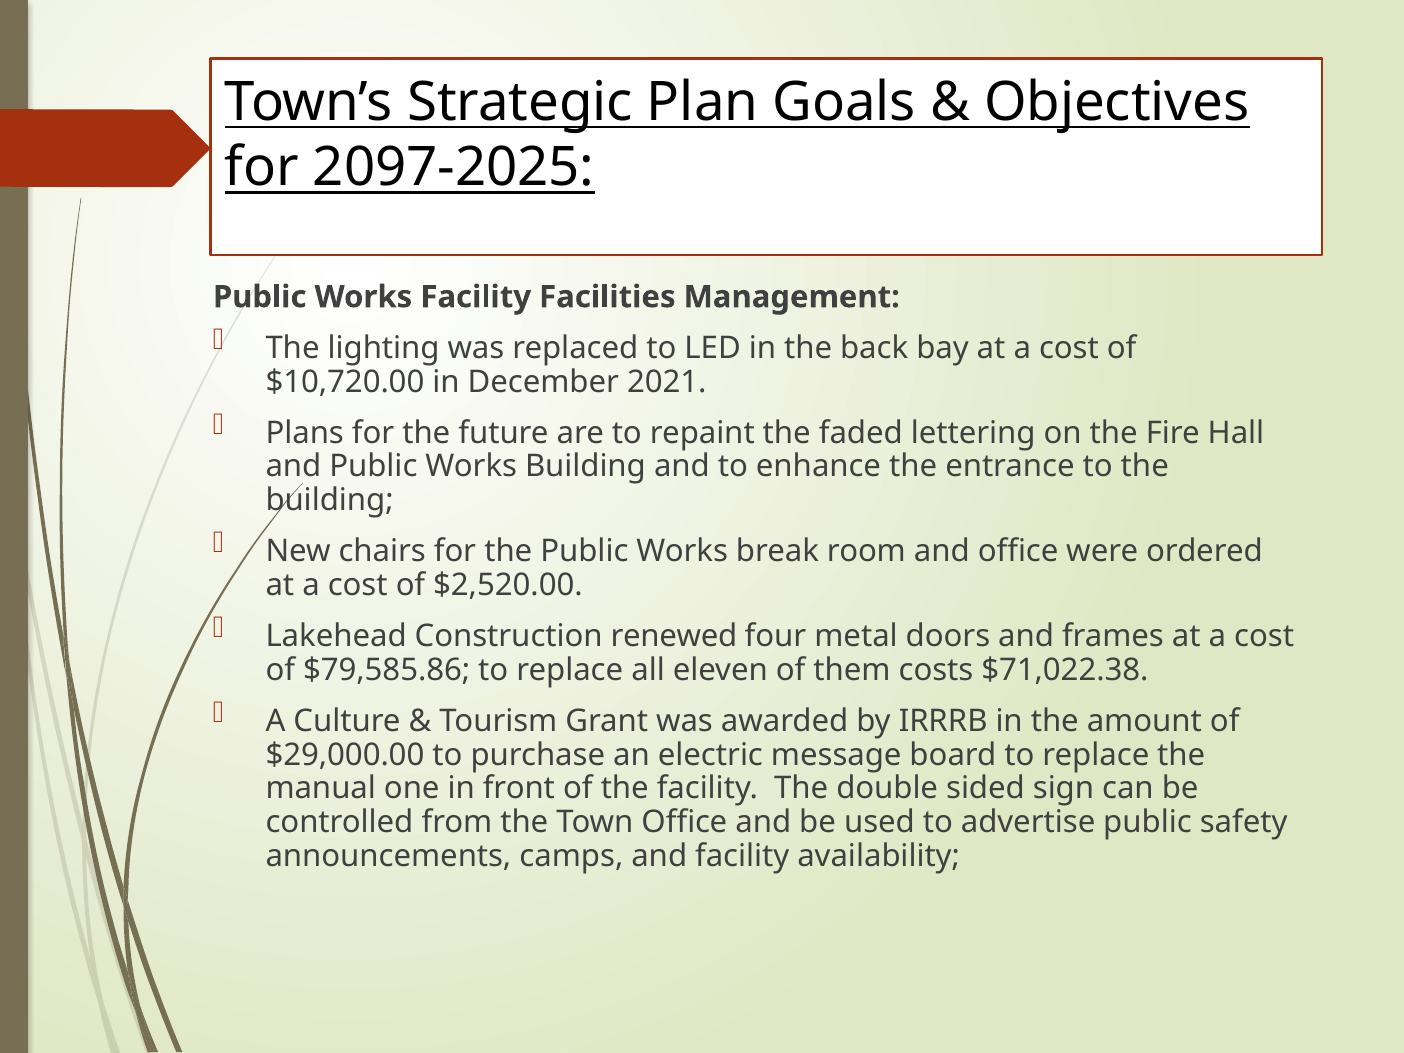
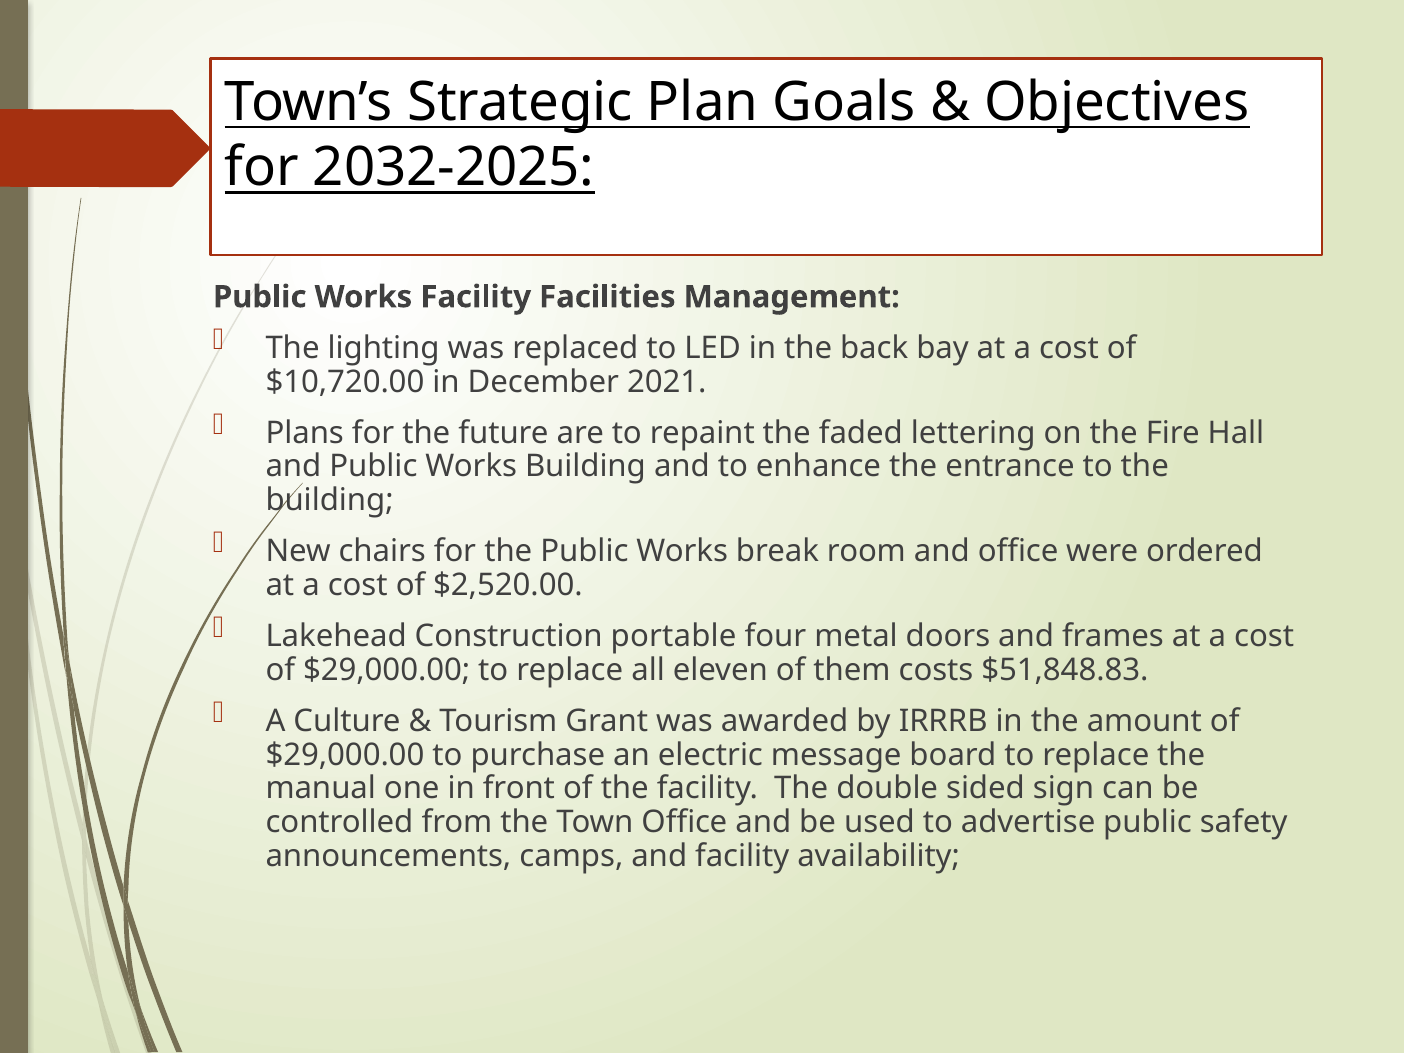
2097-2025: 2097-2025 -> 2032-2025 (454, 167)
renewed: renewed -> portable (674, 636)
$79,585.86: $79,585.86 -> $29,000.00 (387, 670)
$71,022.38: $71,022.38 -> $51,848.83 (1065, 670)
